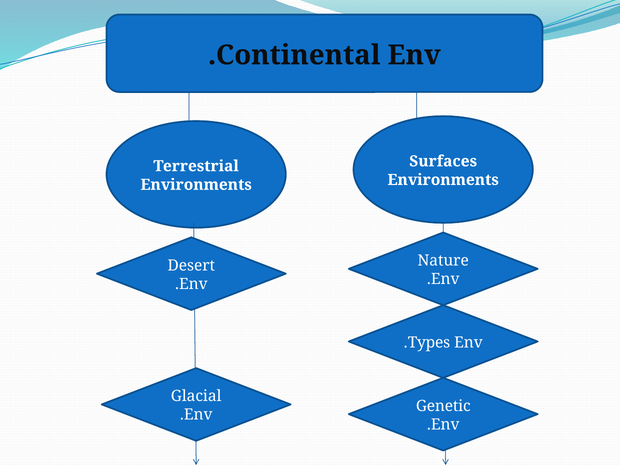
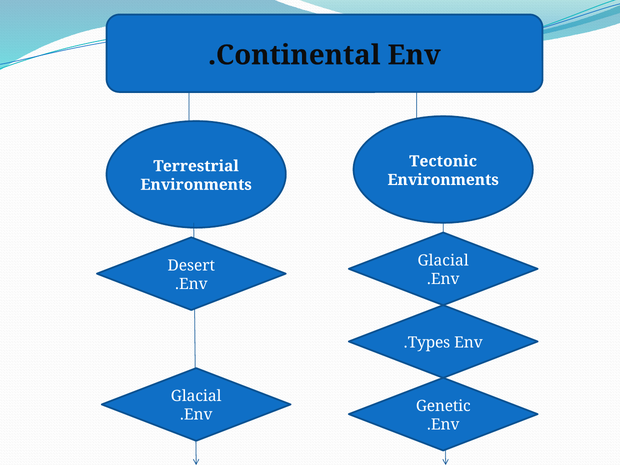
Surfaces: Surfaces -> Tectonic (443, 161)
Nature: Nature -> Glacial (443, 261)
